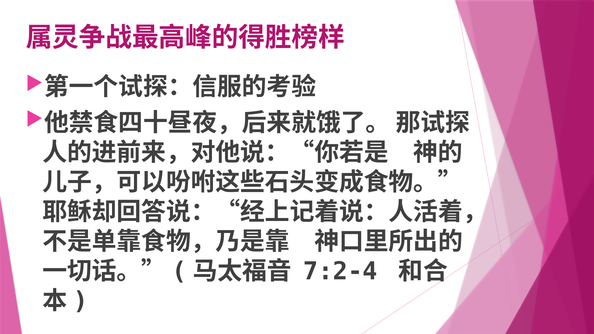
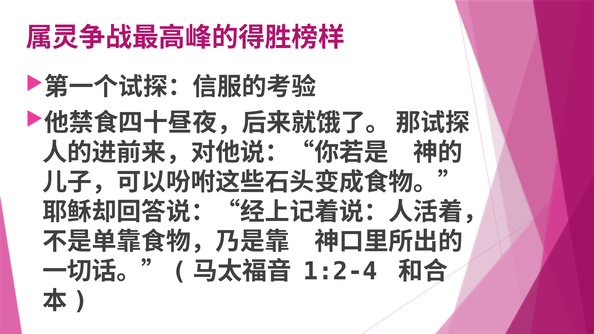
7:2-4: 7:2-4 -> 1:2-4 (340, 271)
